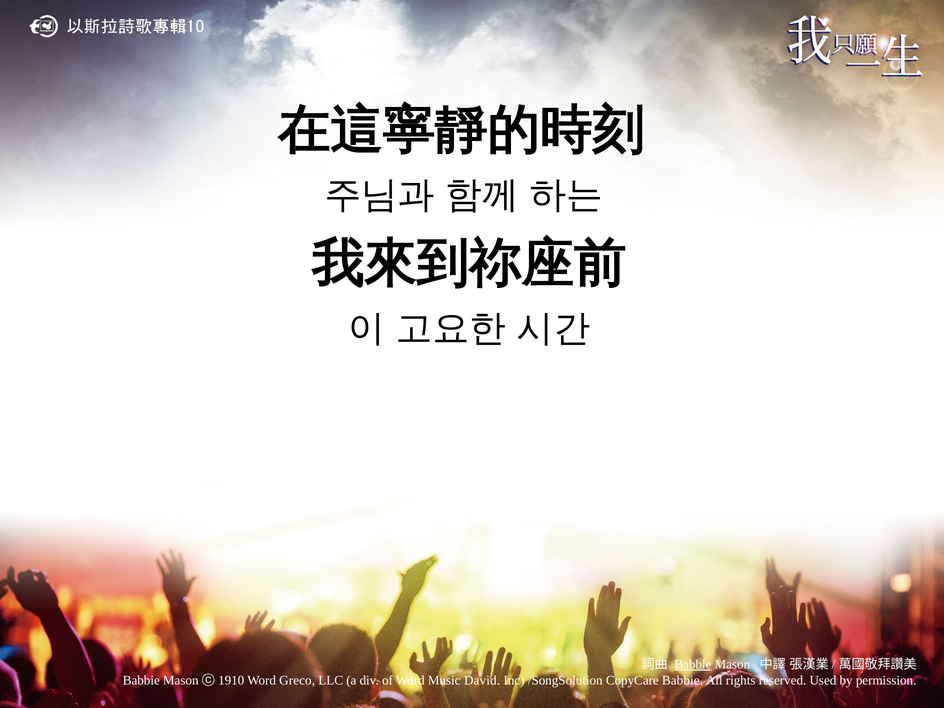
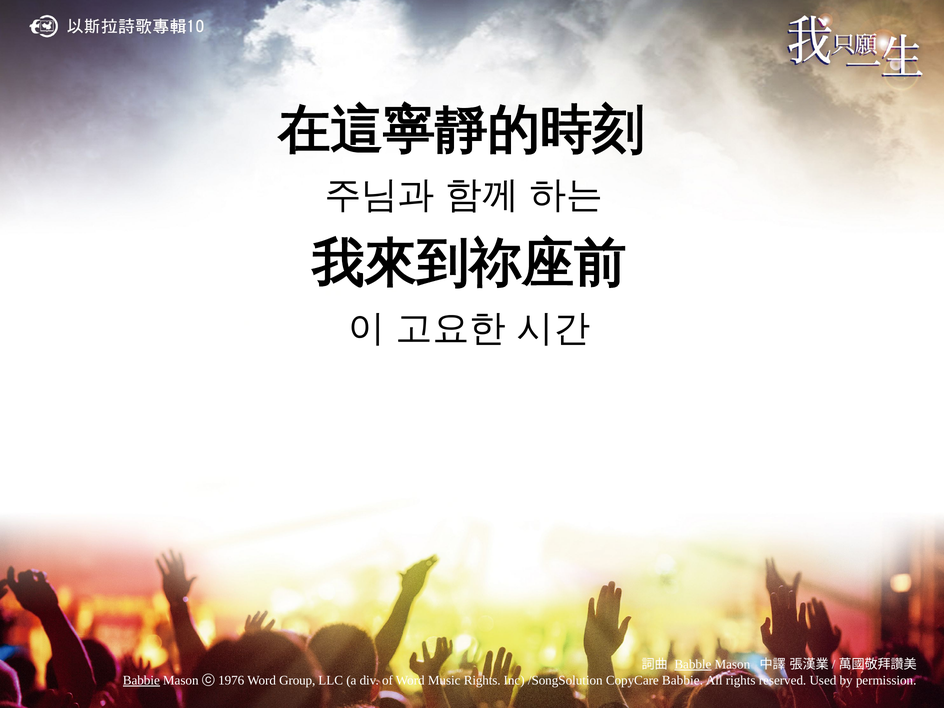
Babbie underline: none -> present (141, 680)
1910: 1910 -> 1976 (231, 680)
Greco: Greco -> Group (297, 680)
Music David: David -> Rights (482, 680)
